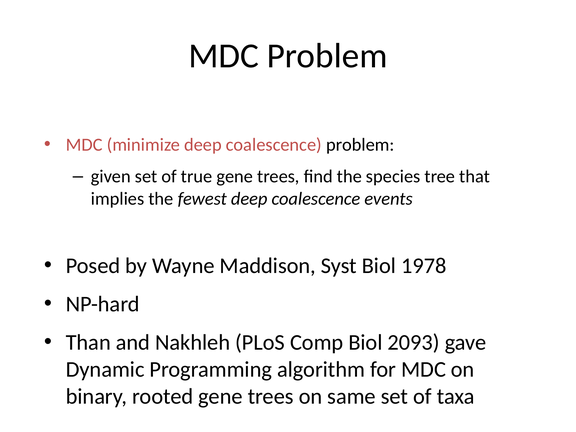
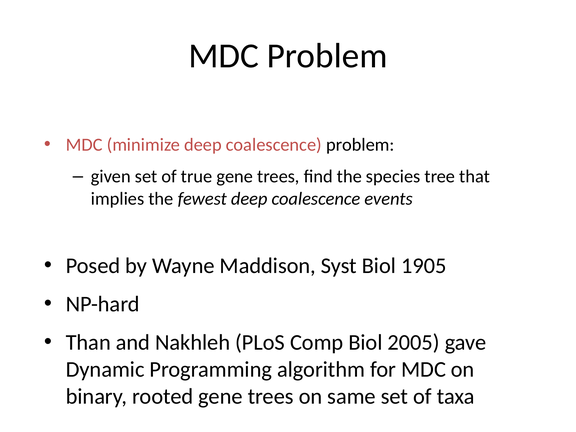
1978: 1978 -> 1905 (424, 266)
2093: 2093 -> 2005 (414, 343)
